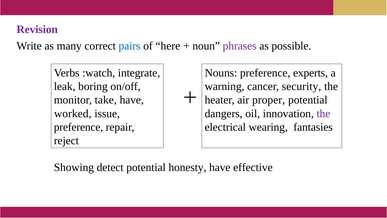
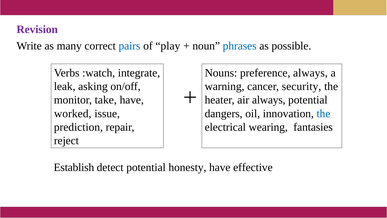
here: here -> play (168, 46)
phrases colour: purple -> blue (240, 46)
preference experts: experts -> always (310, 73)
boring: boring -> asking (93, 86)
air proper: proper -> always (269, 100)
the colour: purple -> blue (323, 113)
preference: preference -> prediction (78, 127)
Showing: Showing -> Establish (74, 167)
